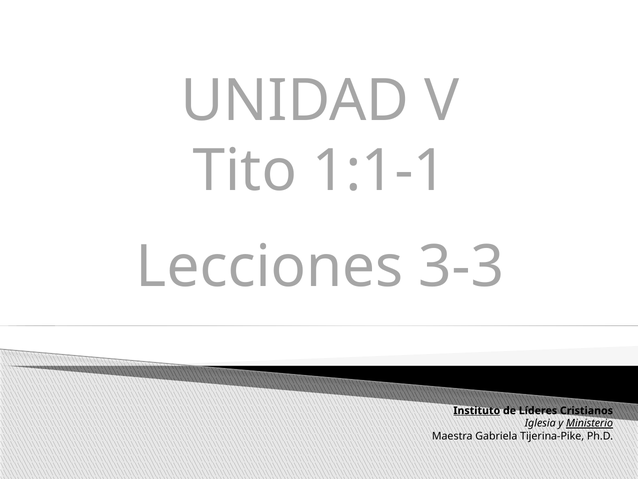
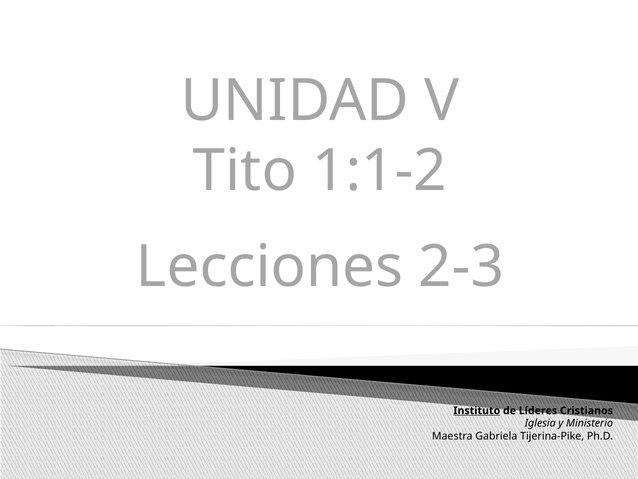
1:1-1: 1:1-1 -> 1:1-2 (380, 171)
3-3: 3-3 -> 2-3 (461, 267)
Ministerio underline: present -> none (590, 423)
